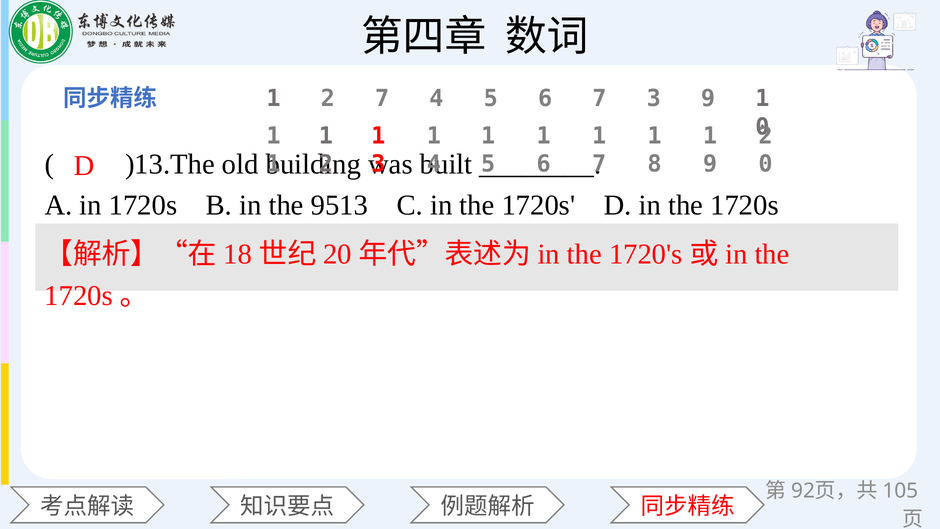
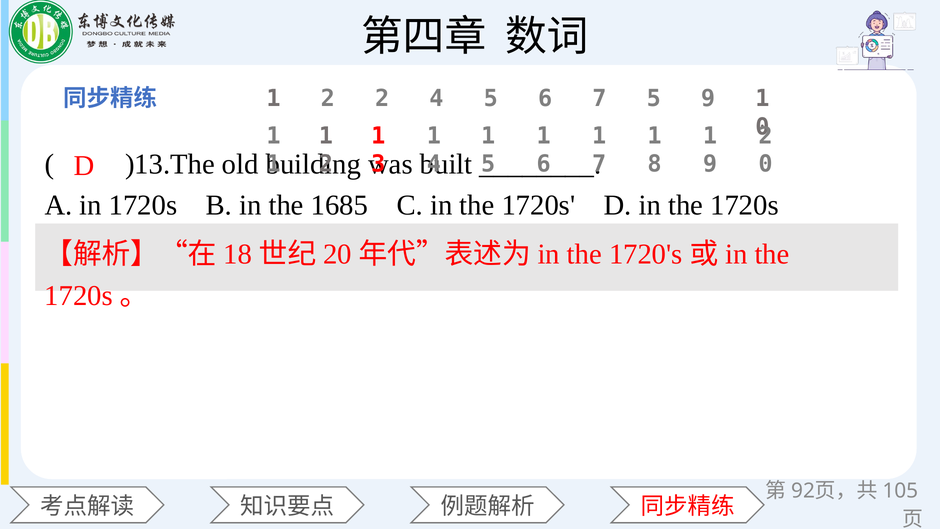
2 7: 7 -> 2 (382, 99)
7 3: 3 -> 5 (654, 99)
9513: 9513 -> 1685 (339, 205)
